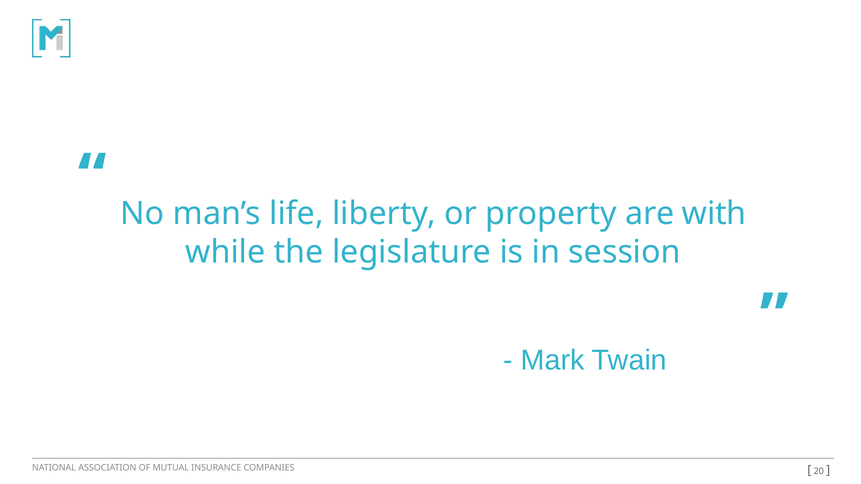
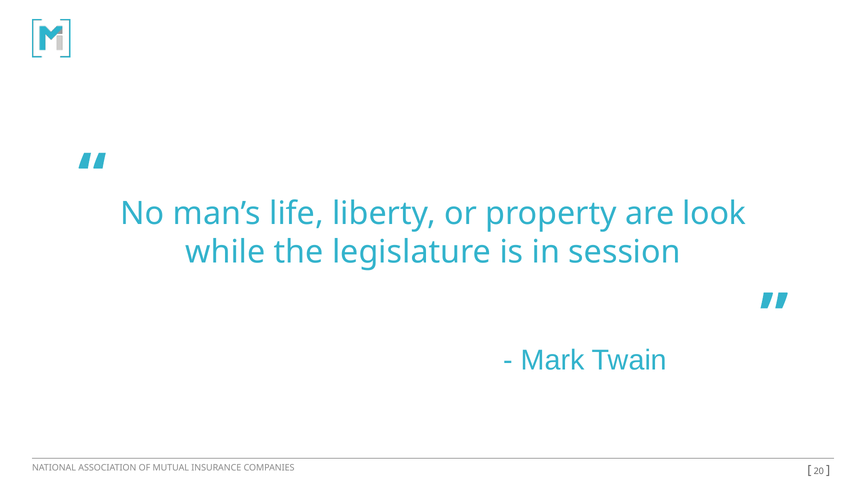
with: with -> look (714, 214)
